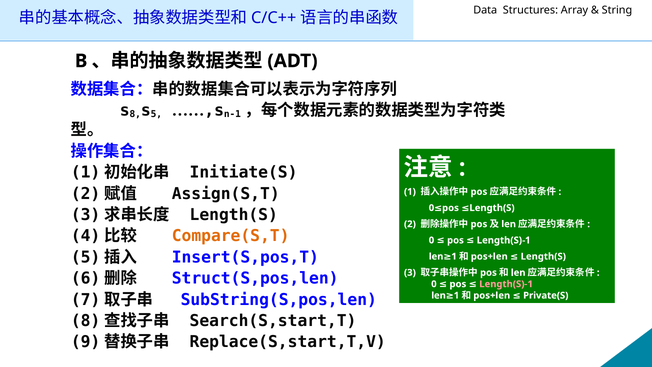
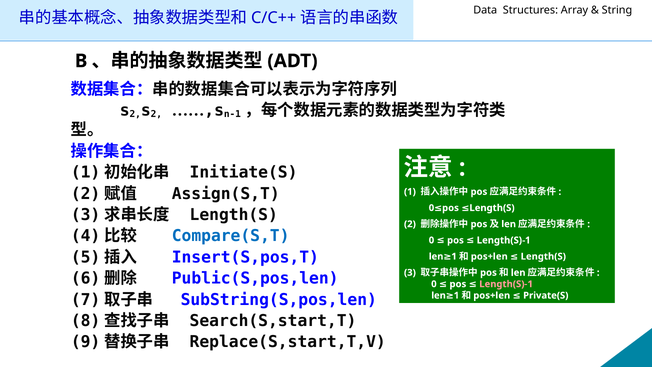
8: 8 -> 2 (135, 114)
5: 5 -> 2 (156, 114)
Compare(S,T colour: orange -> blue (231, 236)
Struct(S,pos,len: Struct(S,pos,len -> Public(S,pos,len (255, 278)
